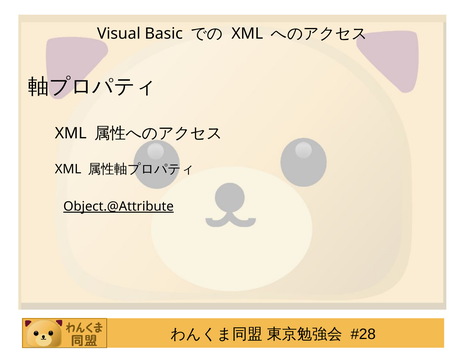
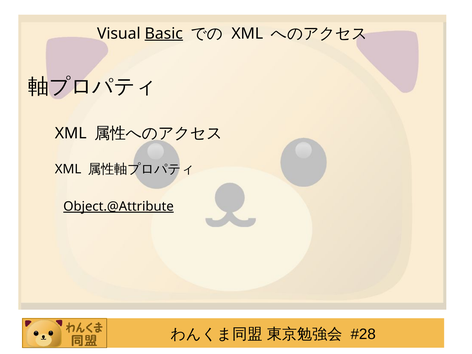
Basic underline: none -> present (164, 33)
